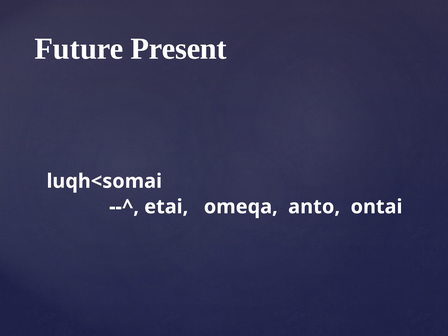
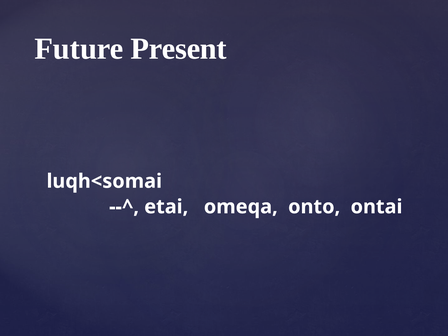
anto: anto -> onto (314, 207)
